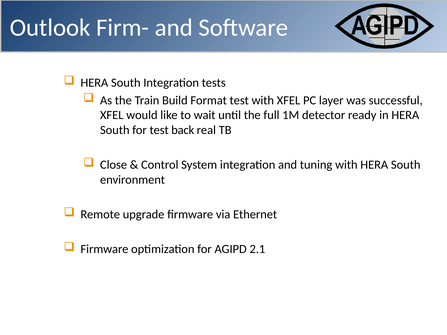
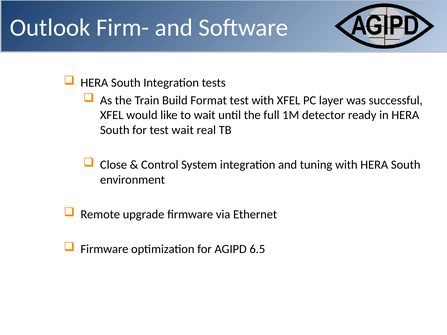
test back: back -> wait (183, 130)
2.1: 2.1 -> 6.5 (257, 249)
